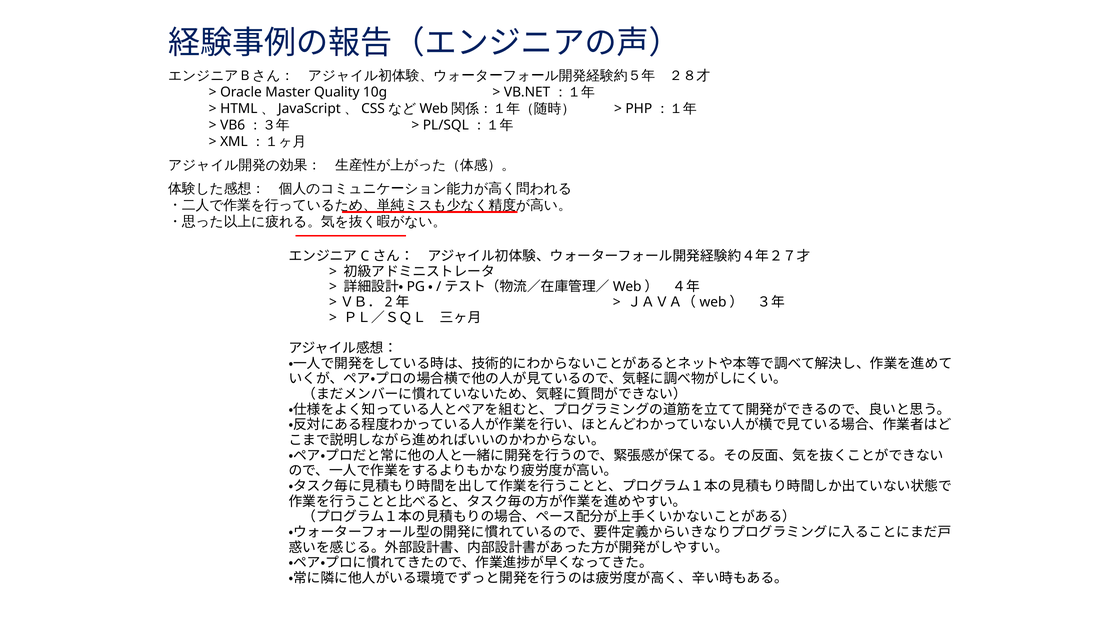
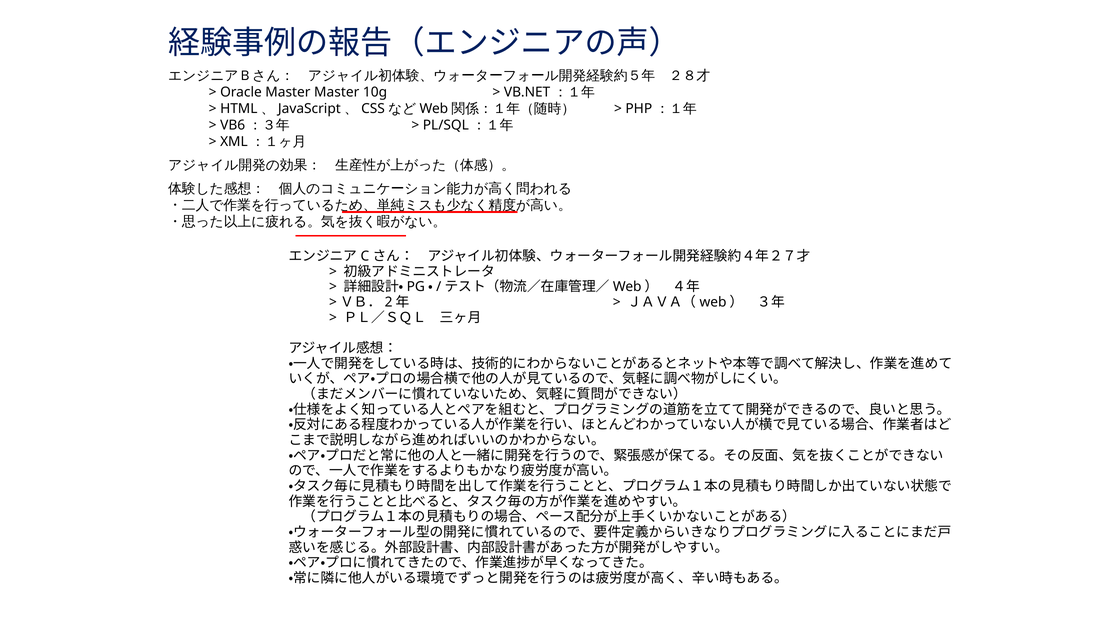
Master Quality: Quality -> Master (337, 92)
